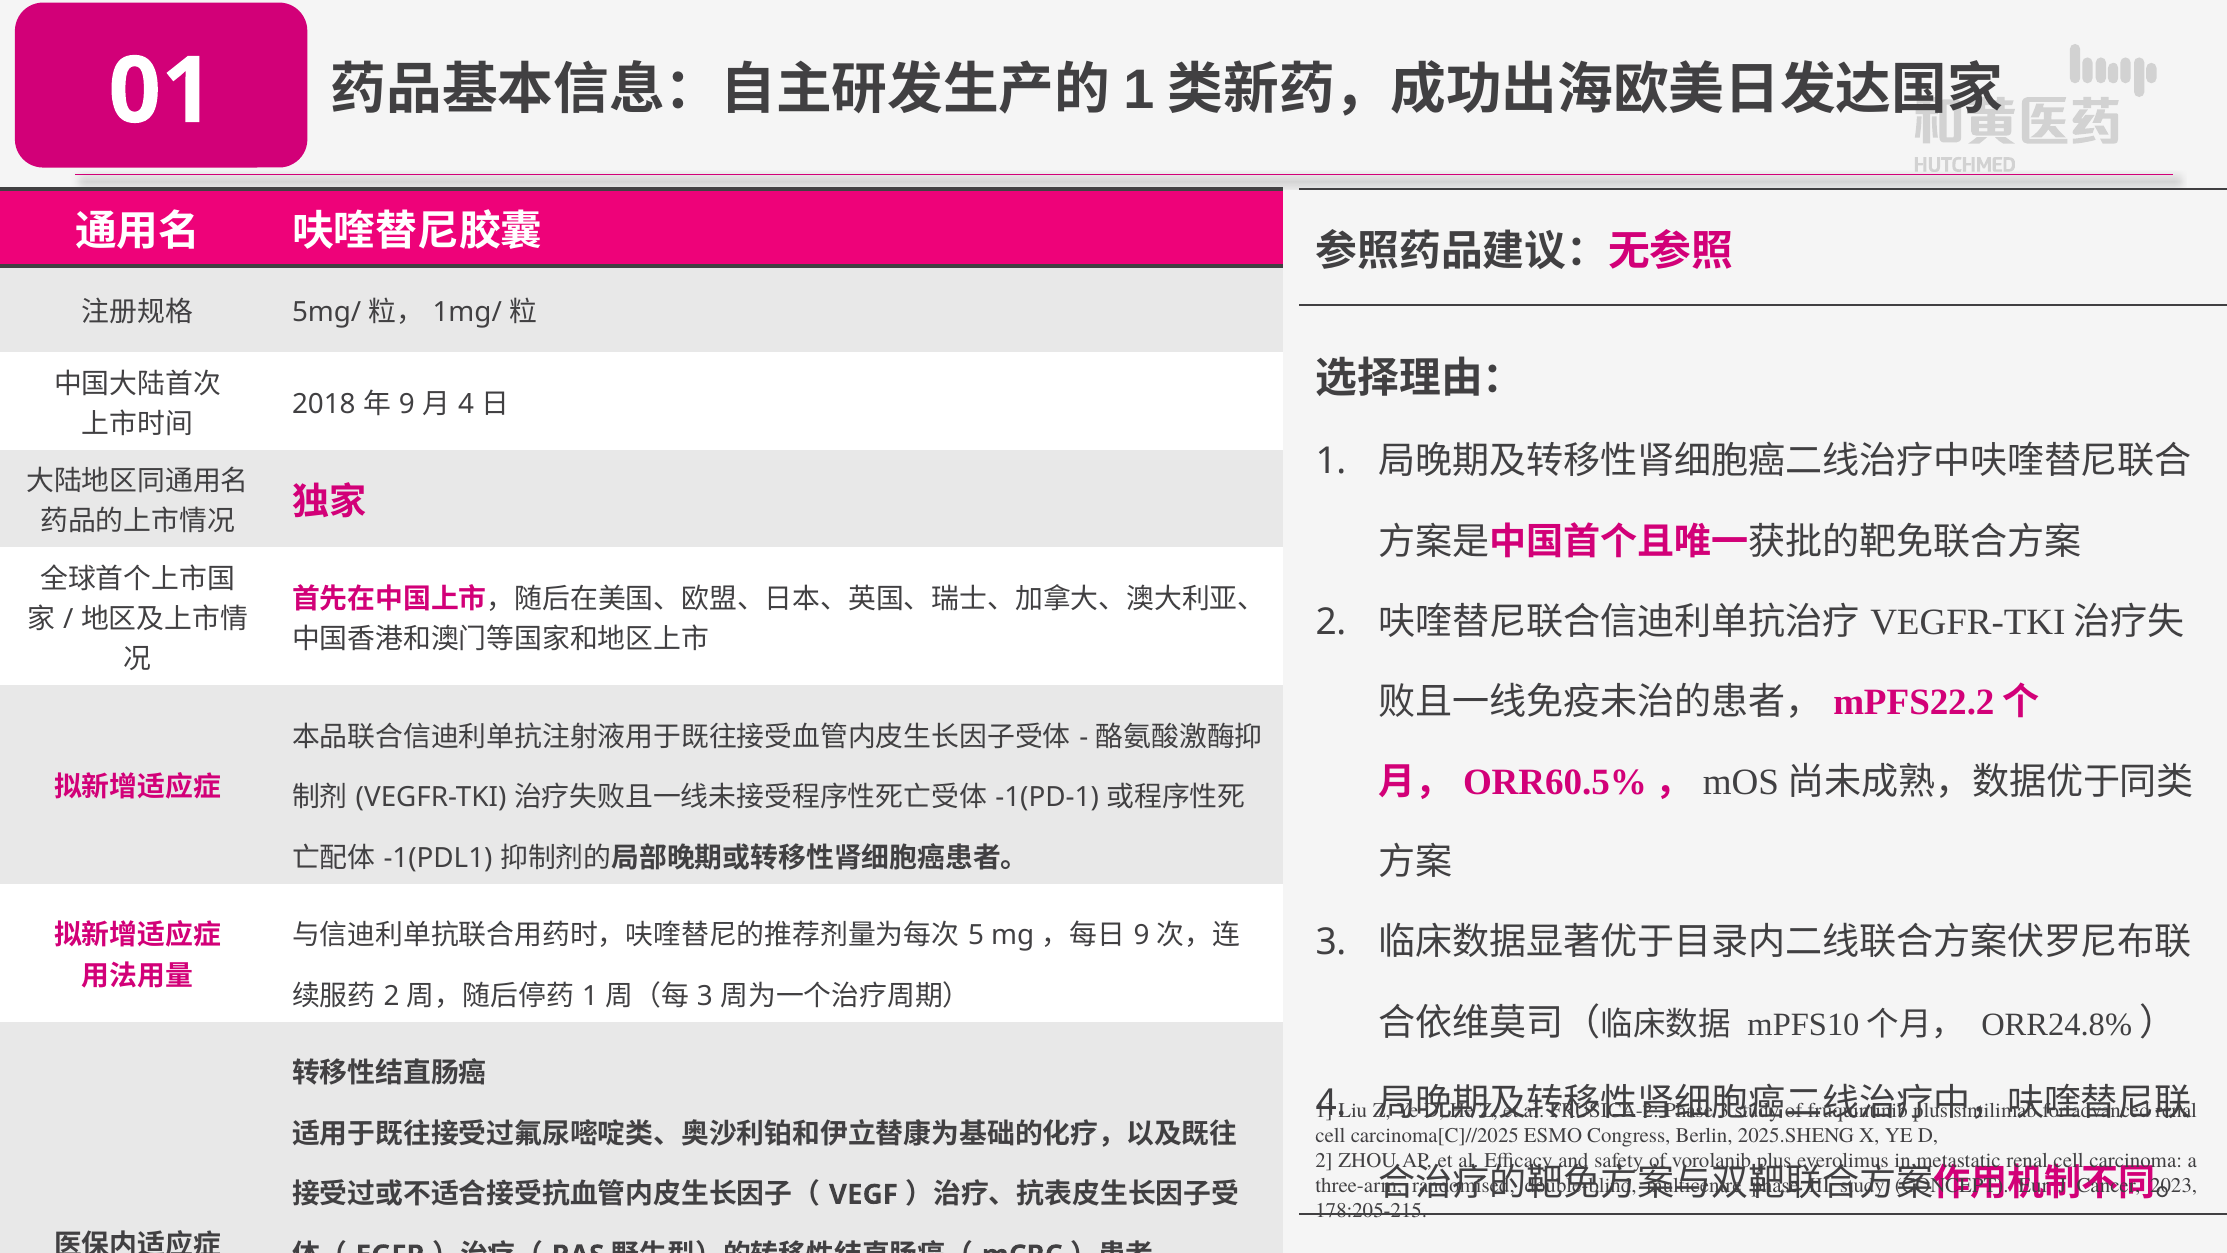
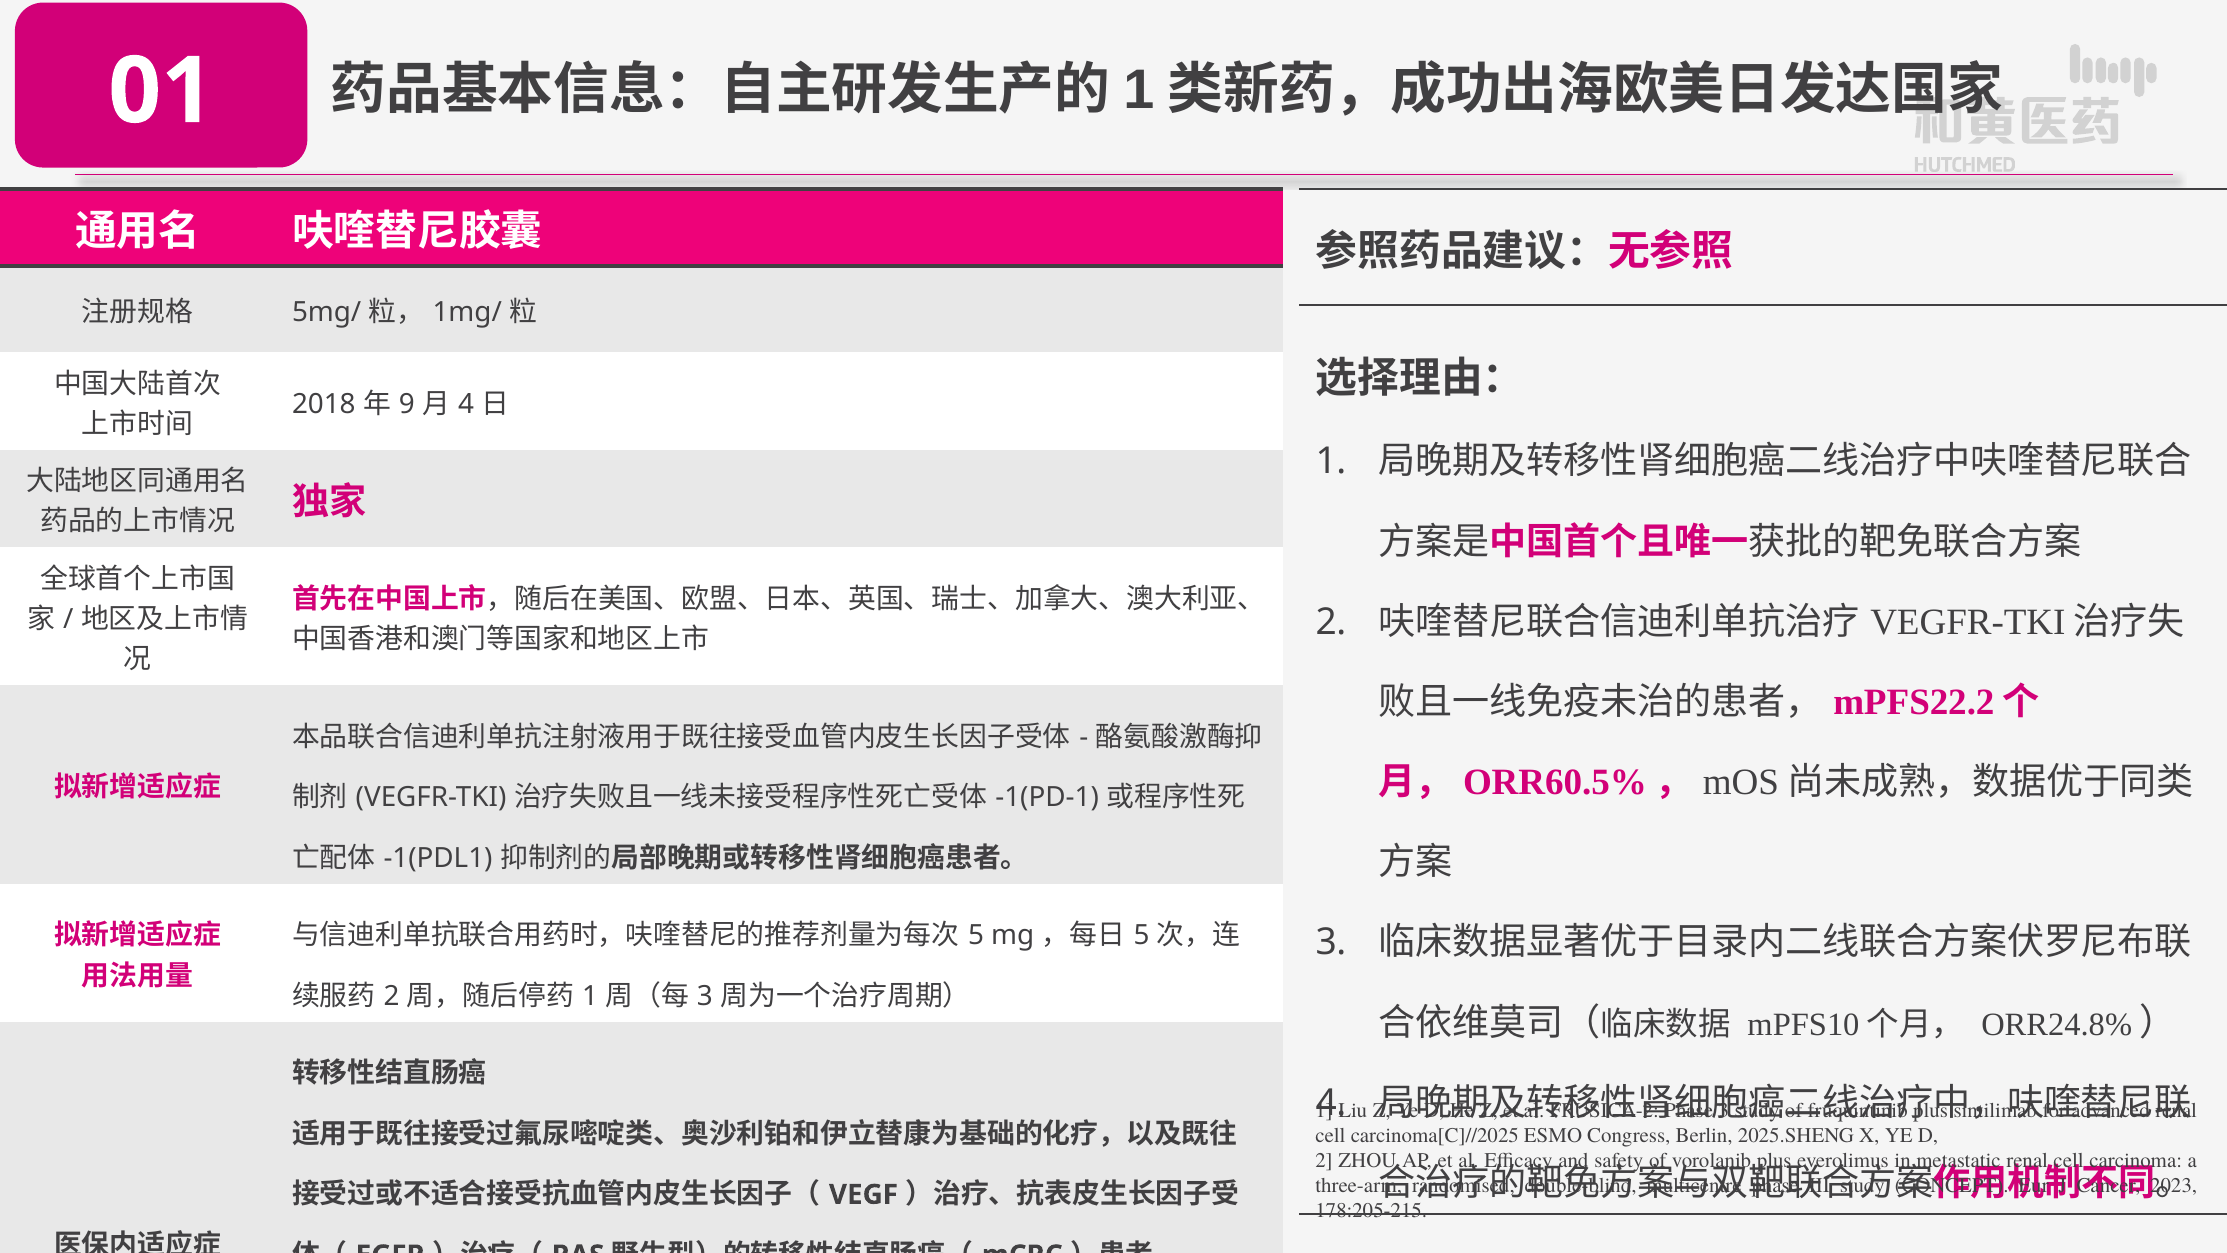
9: 9 -> 5 (1141, 935)
